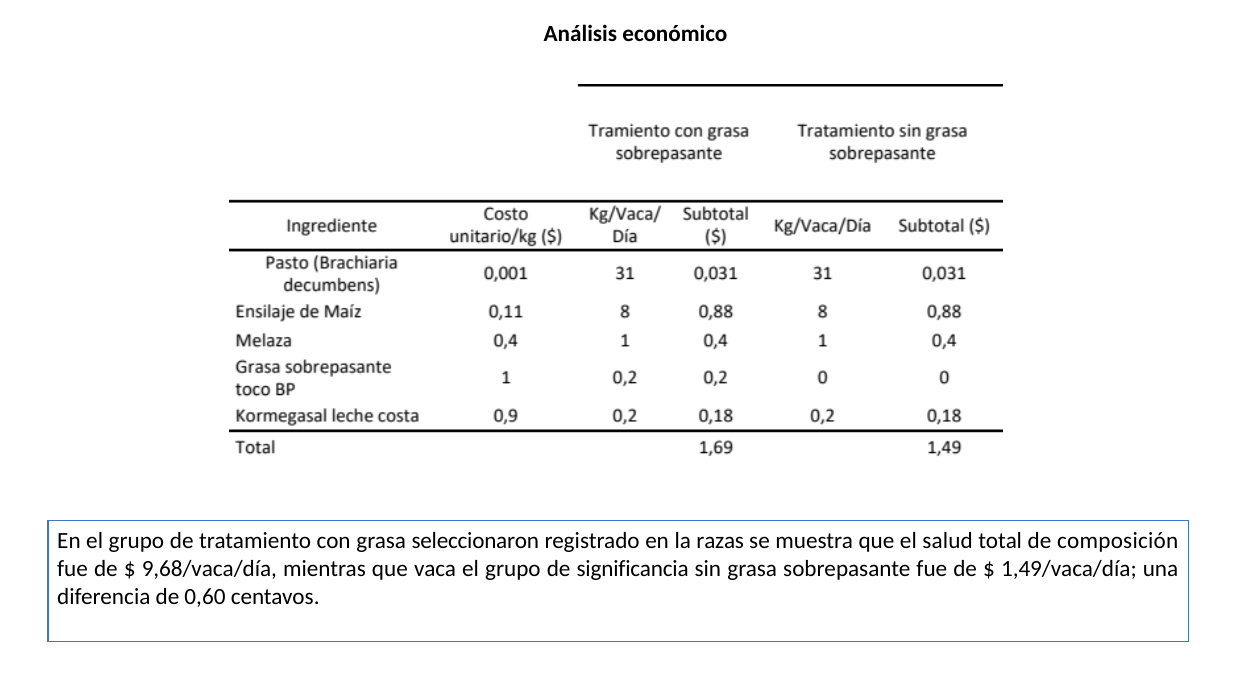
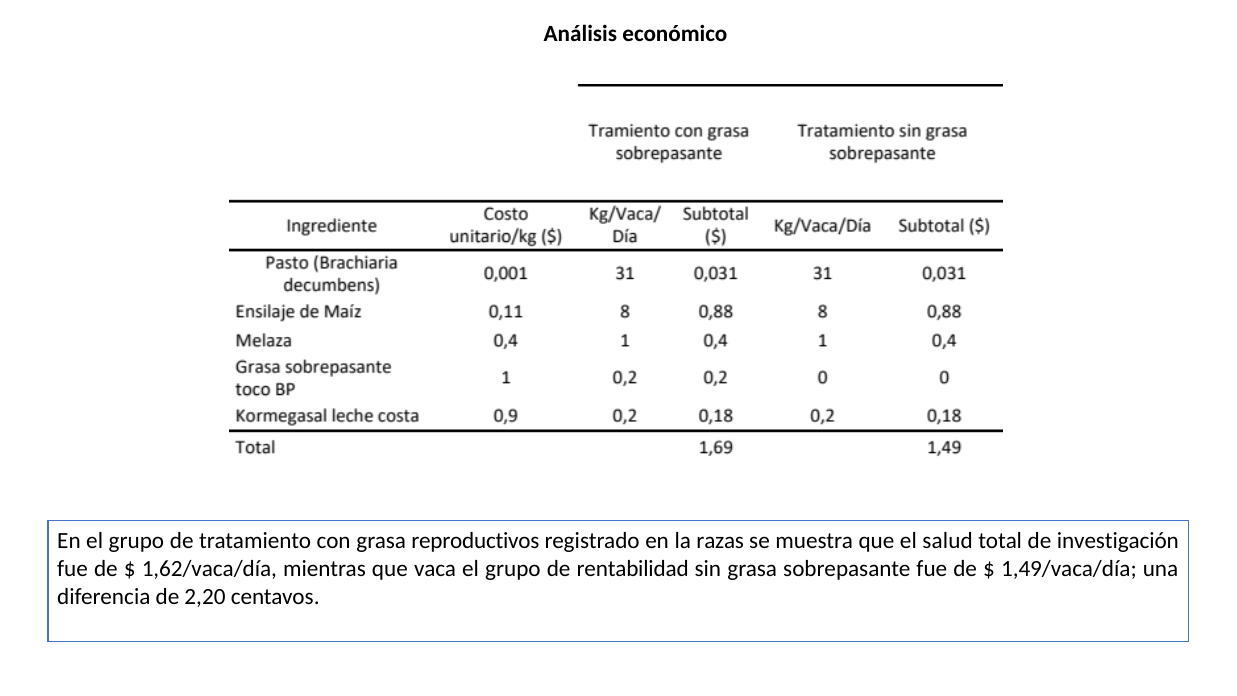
seleccionaron: seleccionaron -> reproductivos (475, 541)
composición: composición -> investigación (1118, 541)
9,68/vaca/día: 9,68/vaca/día -> 1,62/vaca/día (209, 568)
significancia: significancia -> rentabilidad (633, 568)
0,60: 0,60 -> 2,20 (205, 596)
